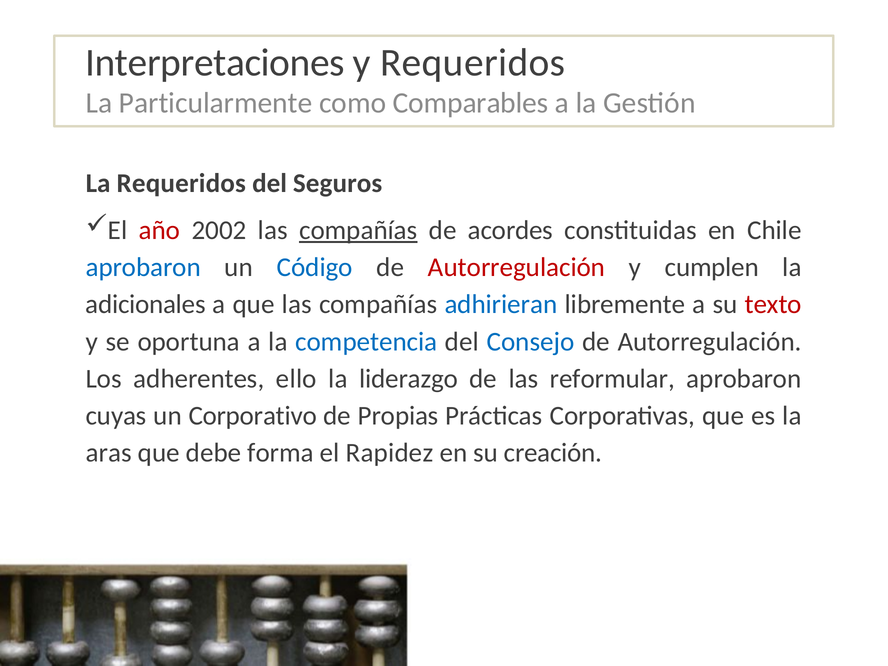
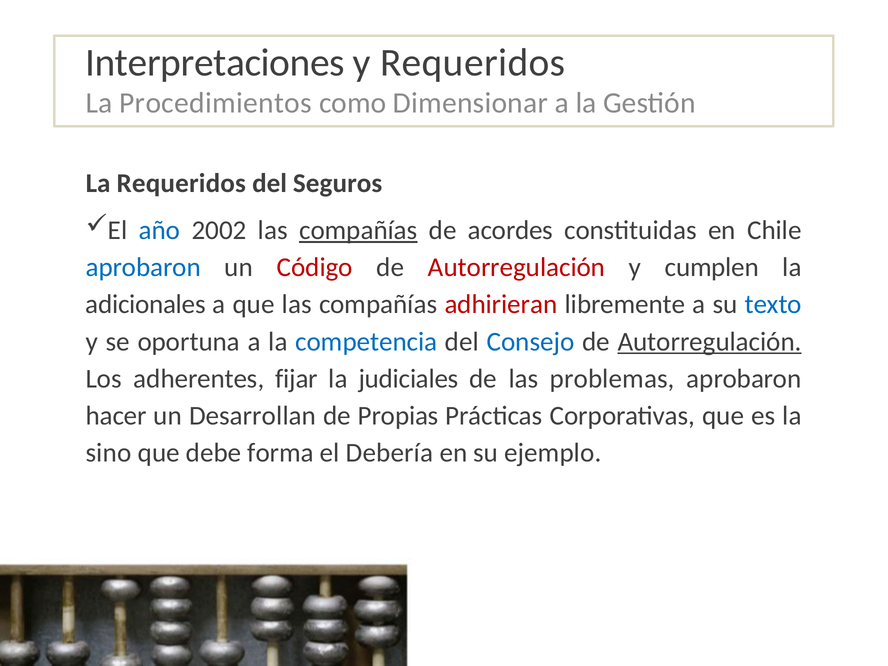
Particularmente: Particularmente -> Procedimientos (216, 103)
Comparables: Comparables -> Dimensionar (470, 103)
año colour: red -> blue (159, 230)
Código colour: blue -> red (315, 267)
adhirieran colour: blue -> red (501, 305)
texto colour: red -> blue (773, 305)
Autorregulación underline: none -> present (710, 342)
ello: ello -> fijar (297, 379)
liderazgo: liderazgo -> judiciales (409, 379)
reformular: reformular -> problemas (612, 379)
cuyas: cuyas -> hacer (116, 416)
Corporativo: Corporativo -> Desarrollan (253, 416)
aras: aras -> sino (109, 453)
Rapidez: Rapidez -> Debería (390, 453)
creación: creación -> ejemplo (553, 453)
